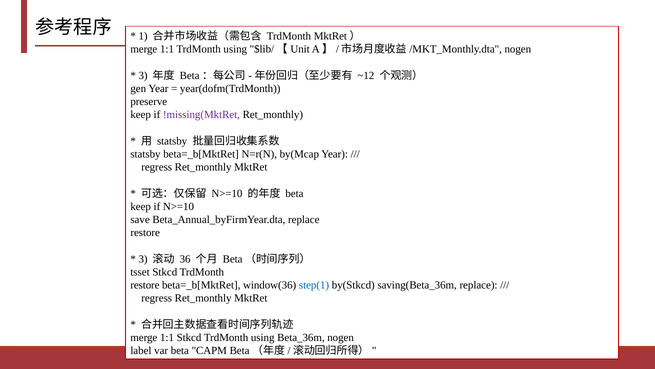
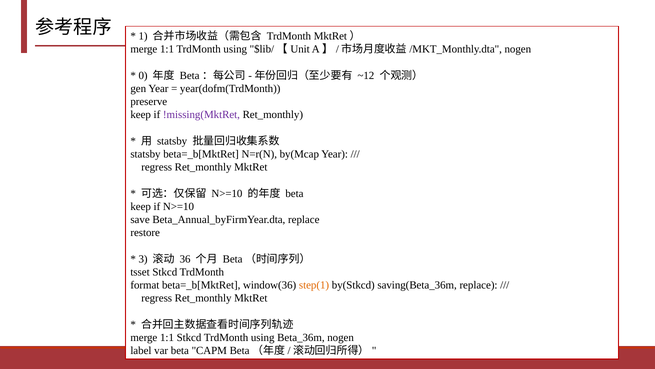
3: 3 -> 0 (143, 75)
restore: restore -> format (145, 285)
step(1 colour: blue -> orange (314, 285)
